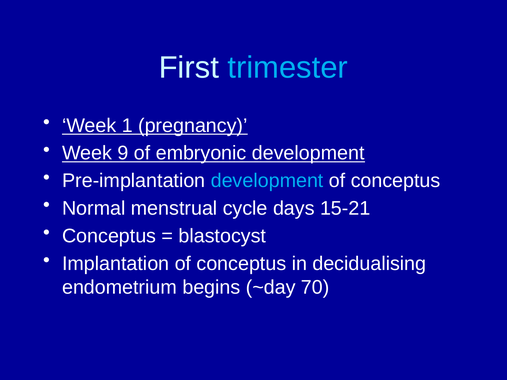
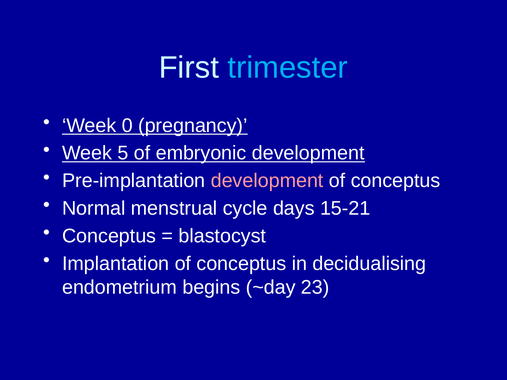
1: 1 -> 0 (127, 126)
9: 9 -> 5 (123, 153)
development colour: light blue -> pink (267, 181)
70: 70 -> 23 (315, 287)
